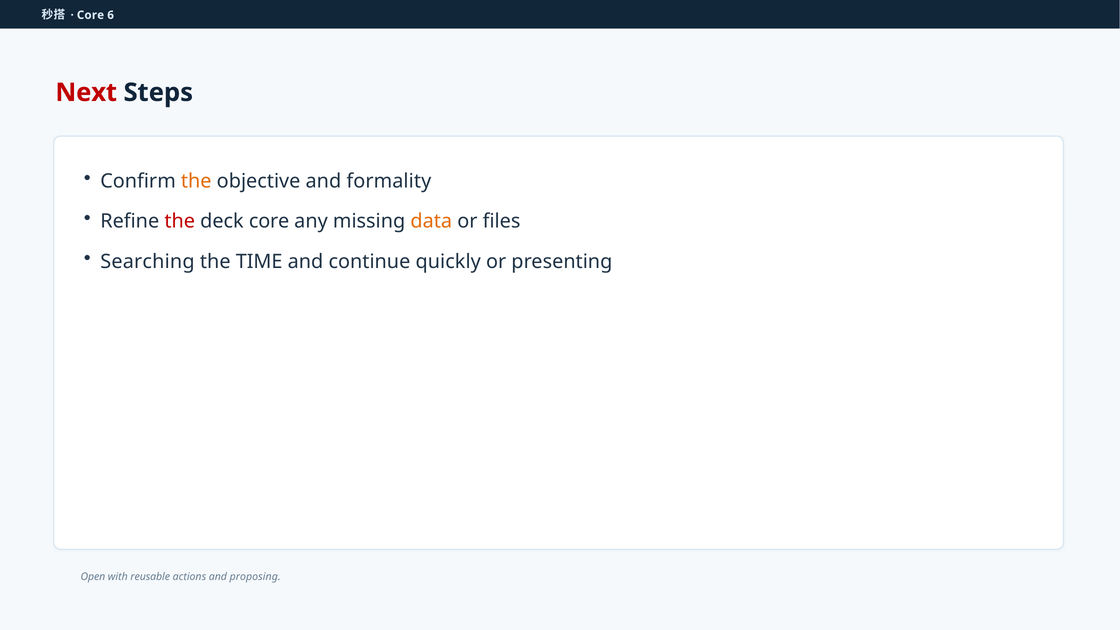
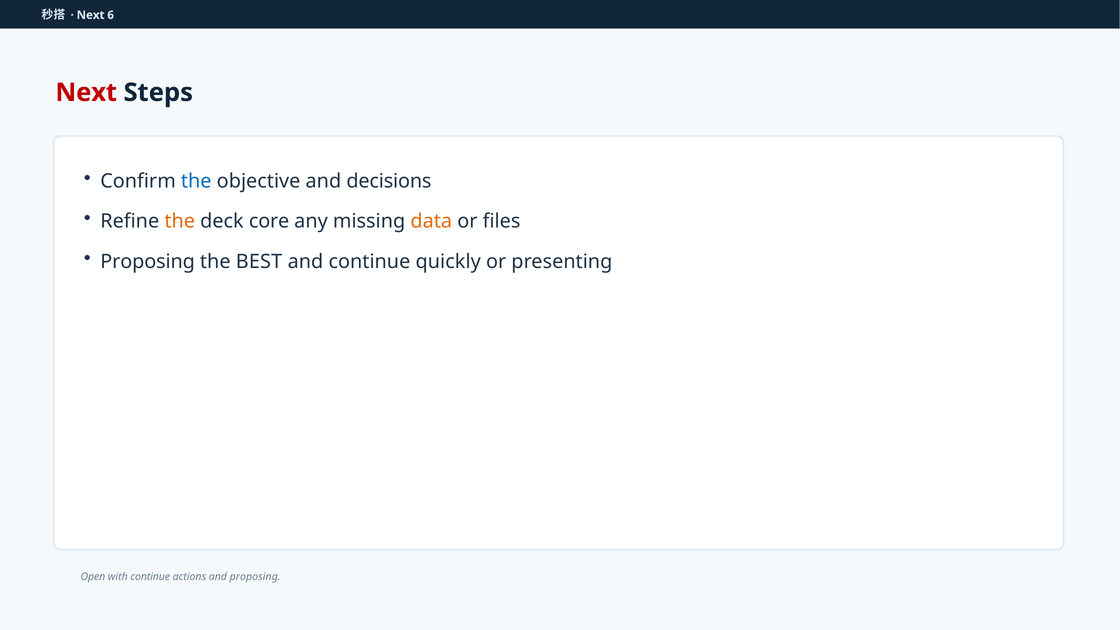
Core: Core -> Next (91, 15)
the colour: orange -> blue (196, 181)
formality: formality -> decisions (389, 181)
the colour: red -> orange (180, 221)
Searching: Searching -> Proposing (148, 262)
TIME: TIME -> BEST (259, 262)
with reusable: reusable -> continue (150, 577)
